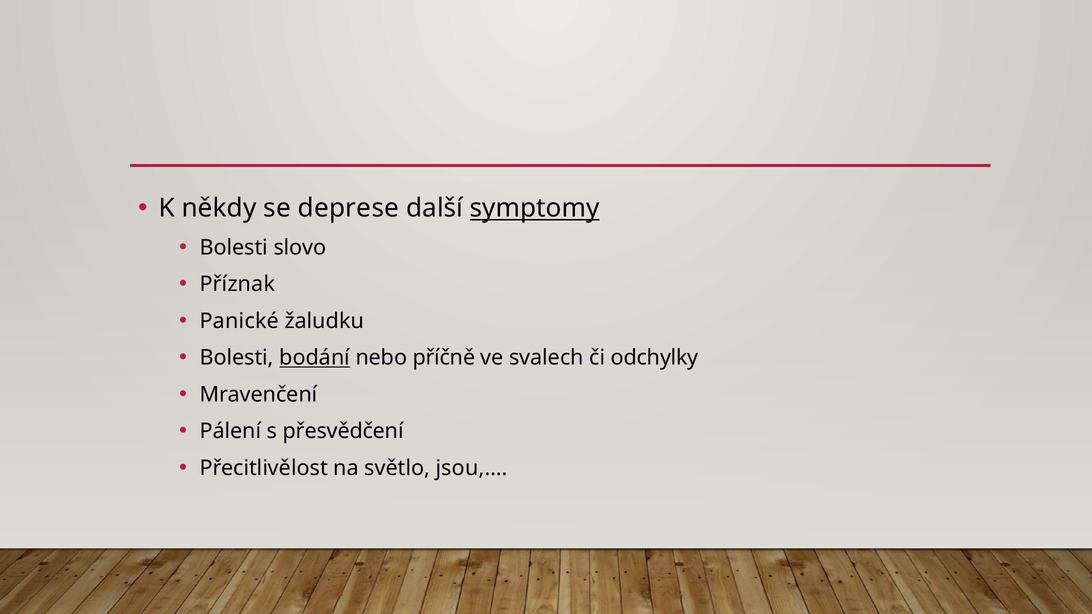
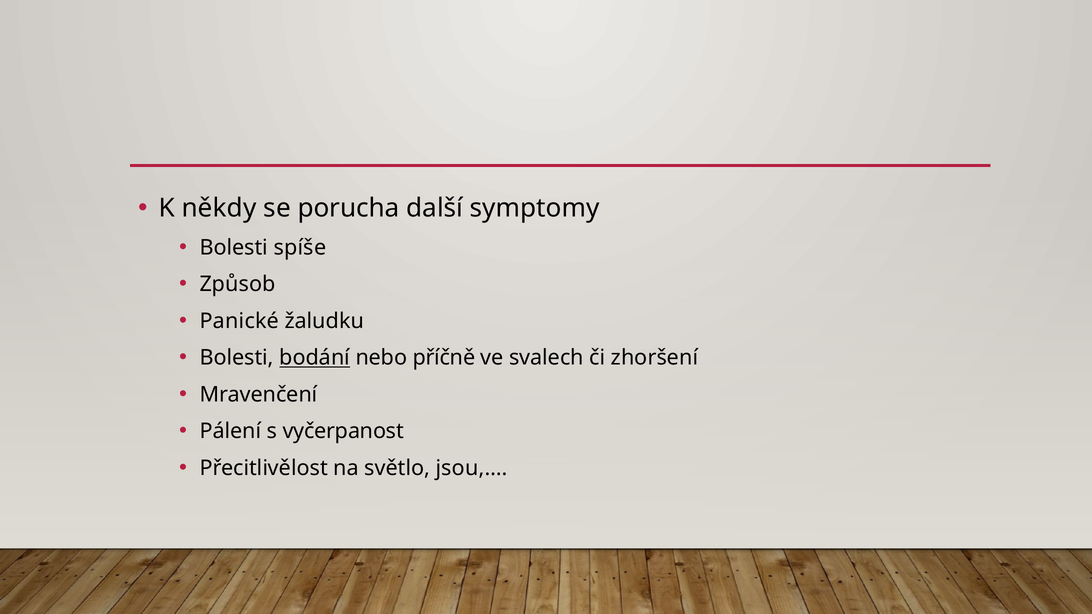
deprese: deprese -> porucha (349, 208)
symptomy underline: present -> none (535, 208)
slovo: slovo -> spíše (300, 248)
Příznak: Příznak -> Způsob (238, 284)
odchylky: odchylky -> zhoršení (655, 358)
přesvědčení: přesvědčení -> vyčerpanost (343, 431)
